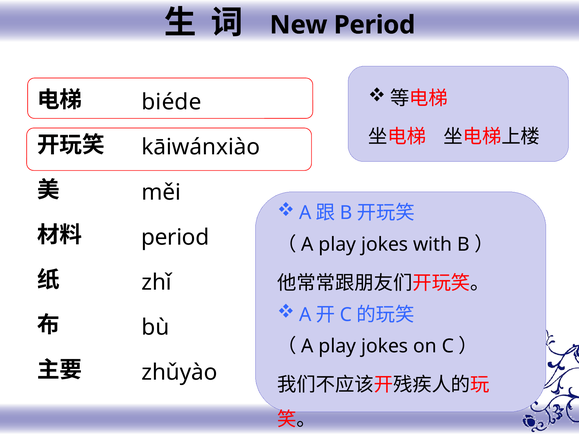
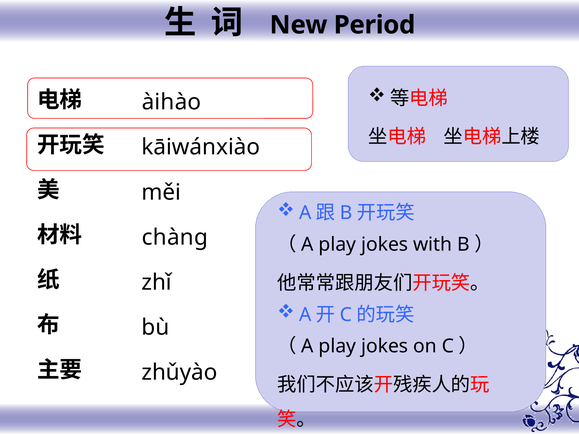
biéde: biéde -> àihào (171, 102)
period: period -> chànɡ (175, 237)
